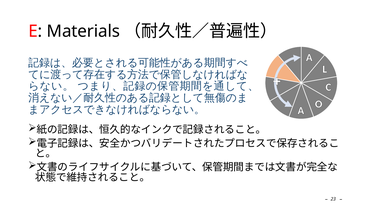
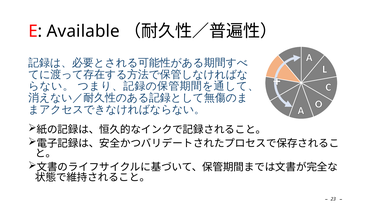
Materials: Materials -> Available (83, 31)
